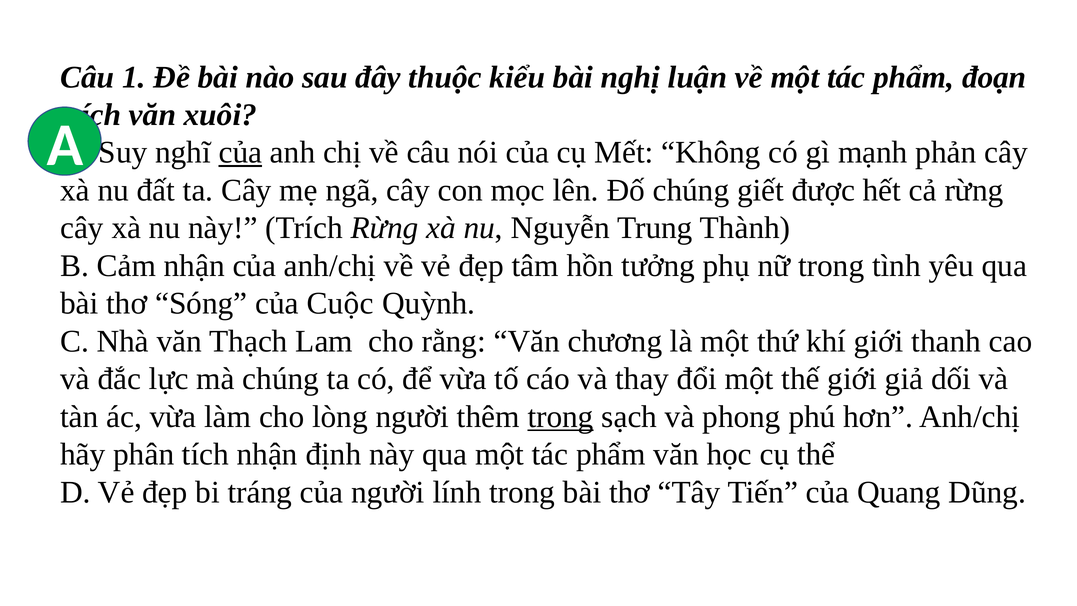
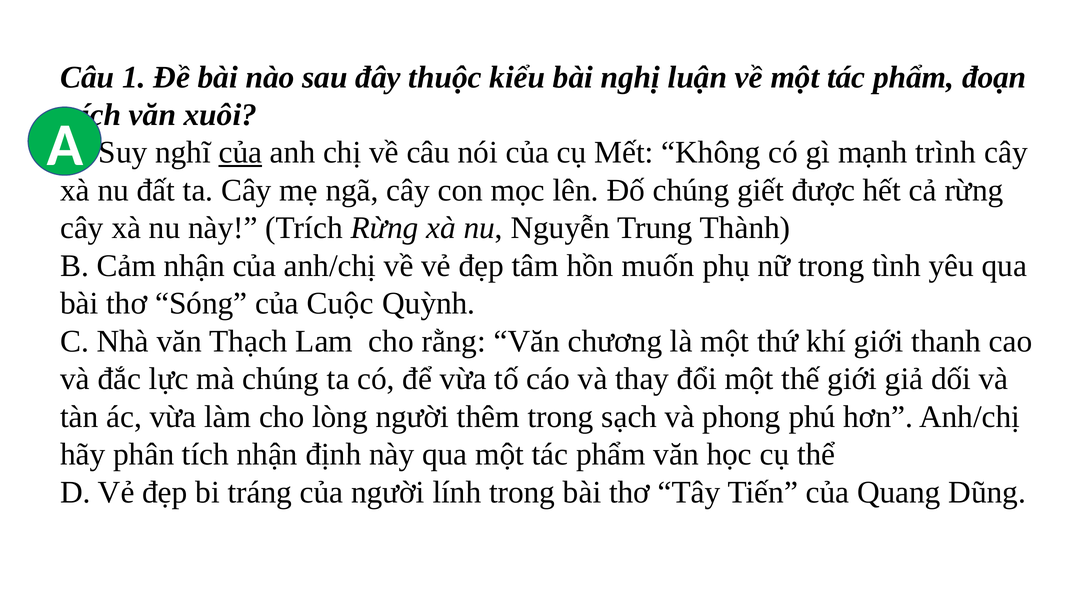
phản: phản -> trình (946, 153)
tưởng: tưởng -> muốn (658, 266)
trong underline: present -> none (561, 417)
